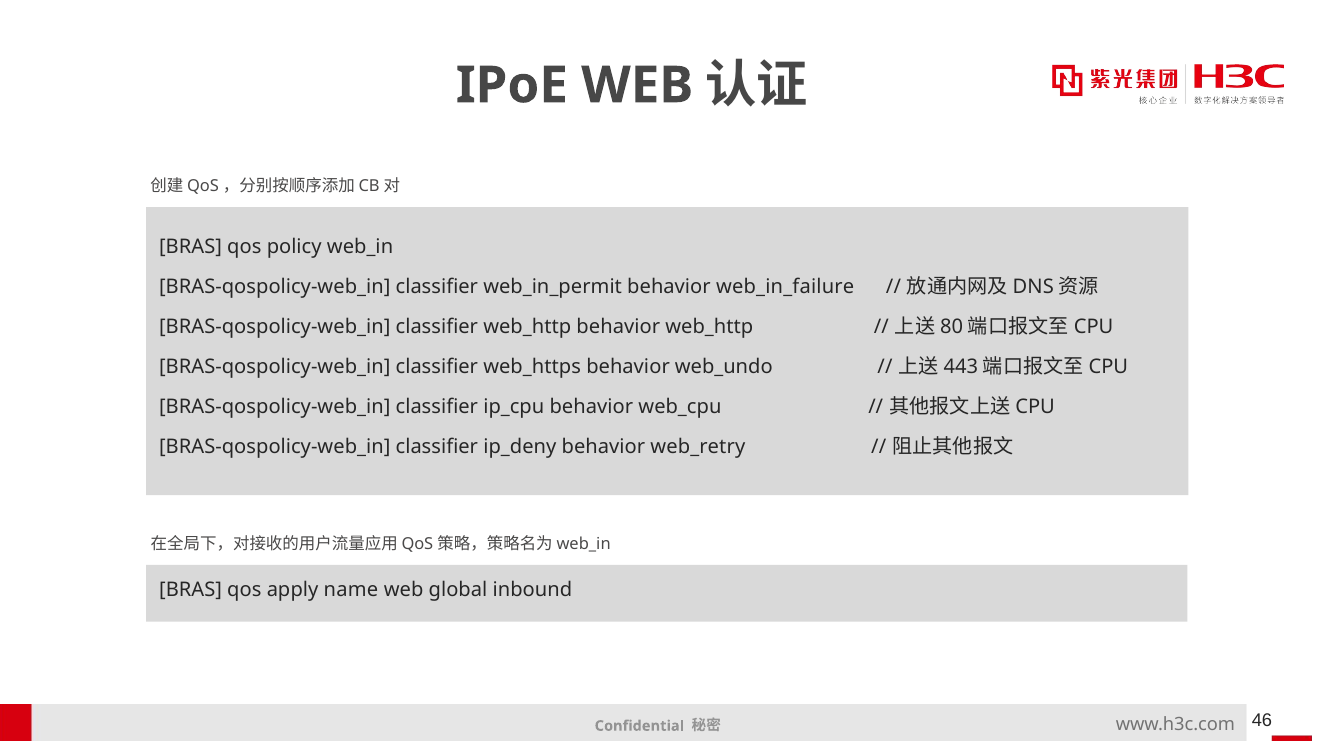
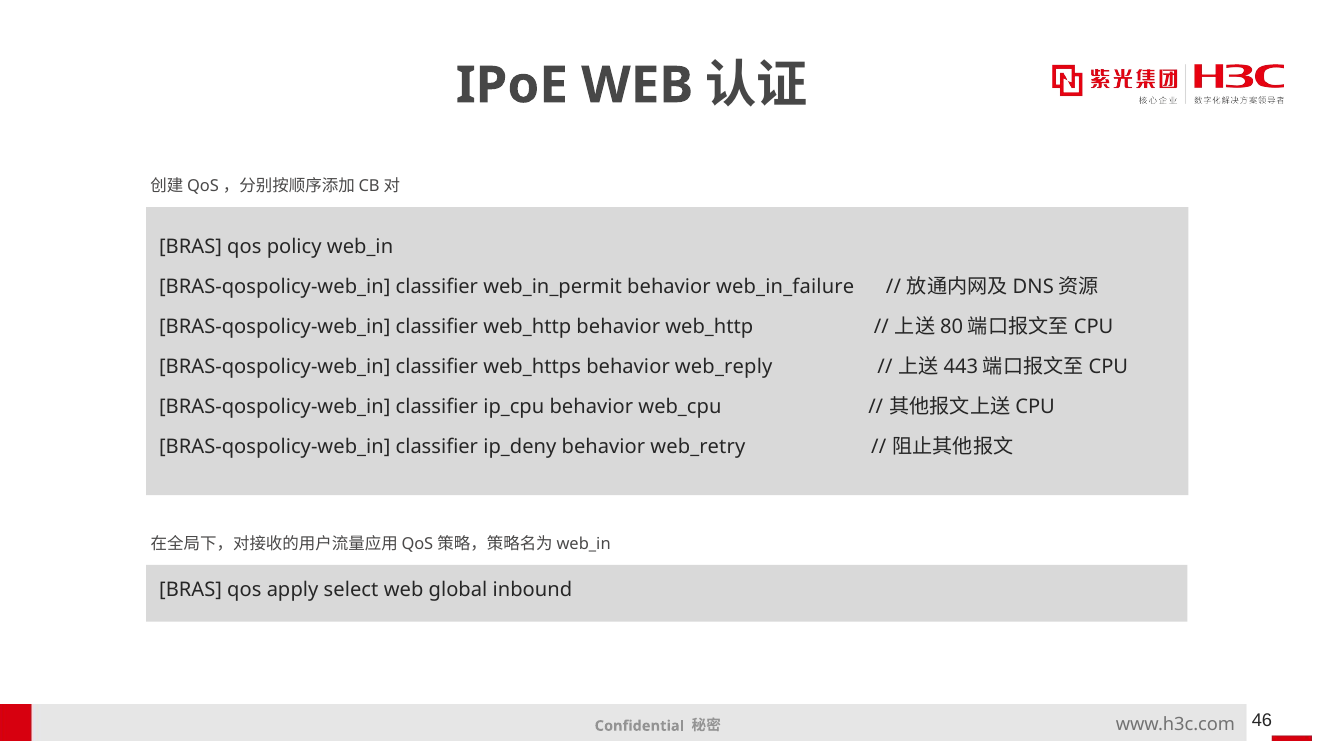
web_undo: web_undo -> web_reply (724, 367)
name: name -> select (351, 589)
